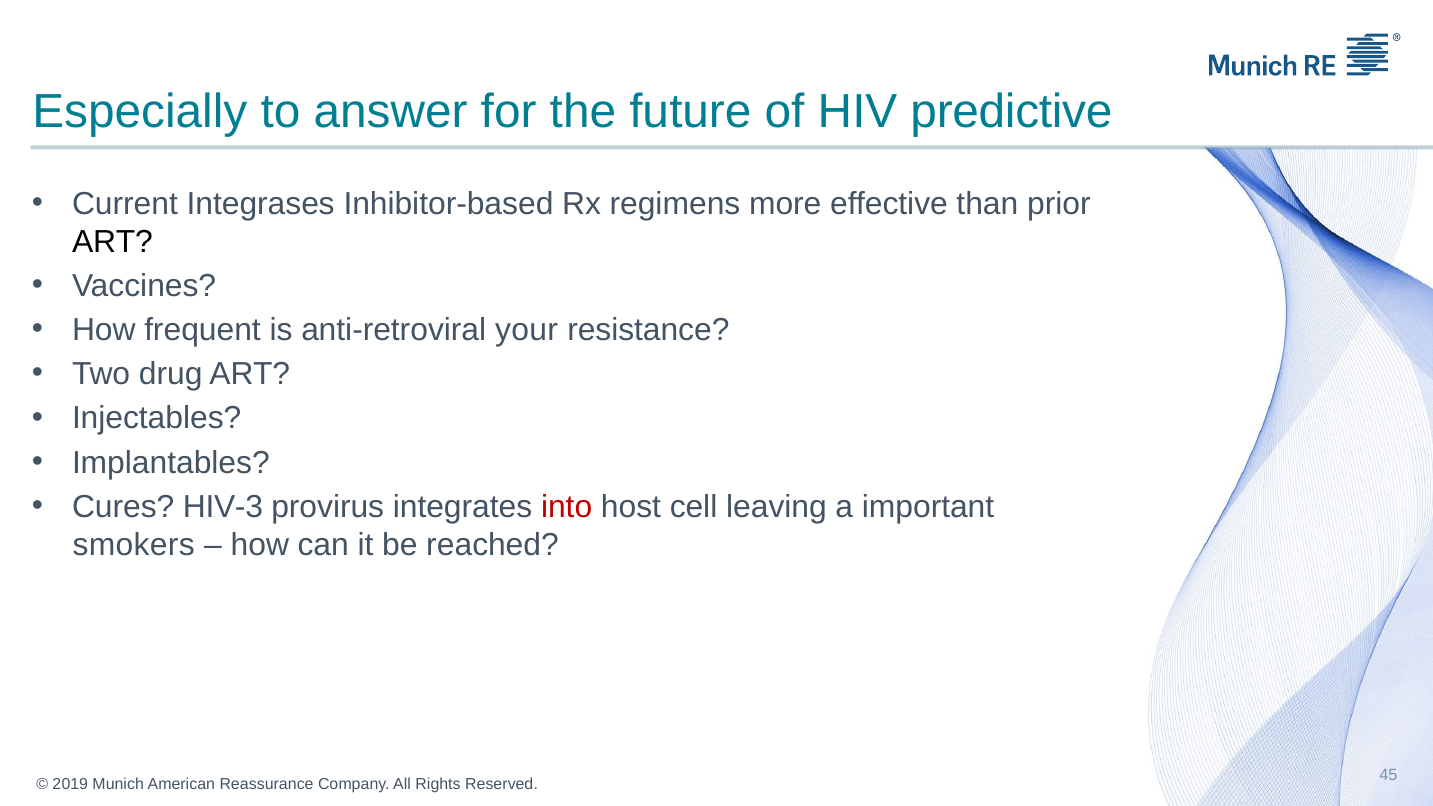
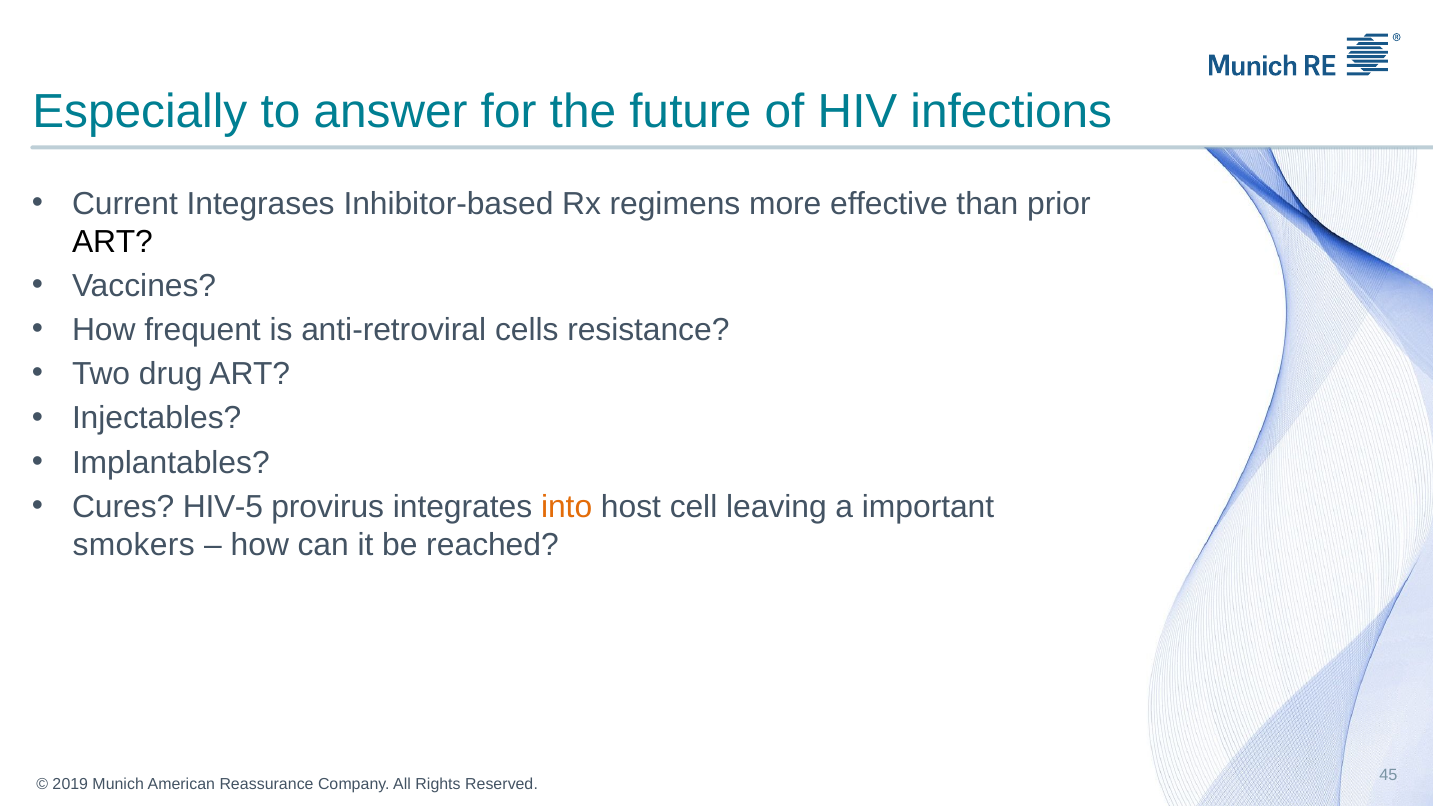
predictive: predictive -> infections (1011, 112)
your: your -> cells (527, 330)
HIV-3: HIV-3 -> HIV-5 (223, 507)
into colour: red -> orange (567, 507)
